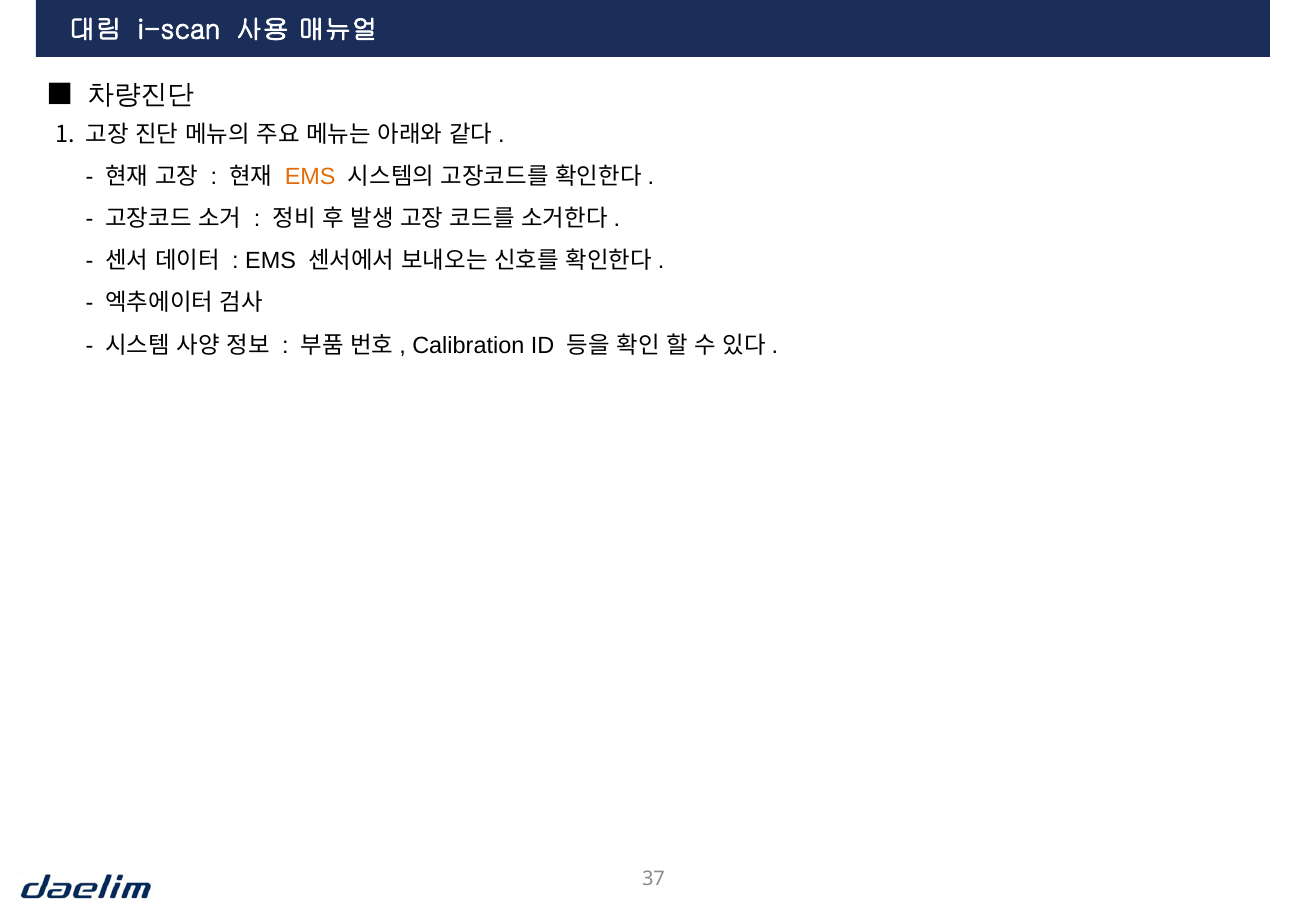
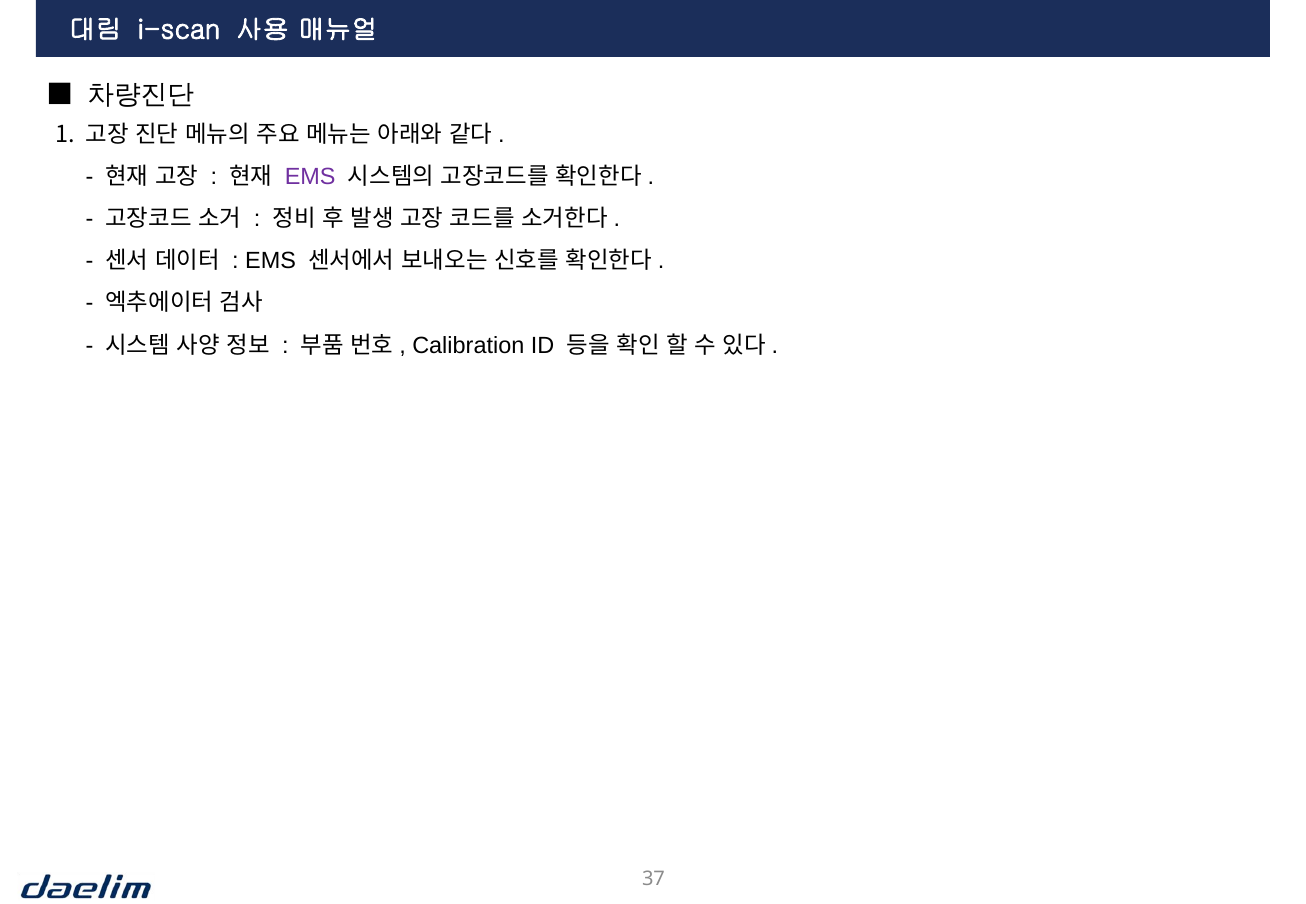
EMS colour: orange -> purple (310, 177)
